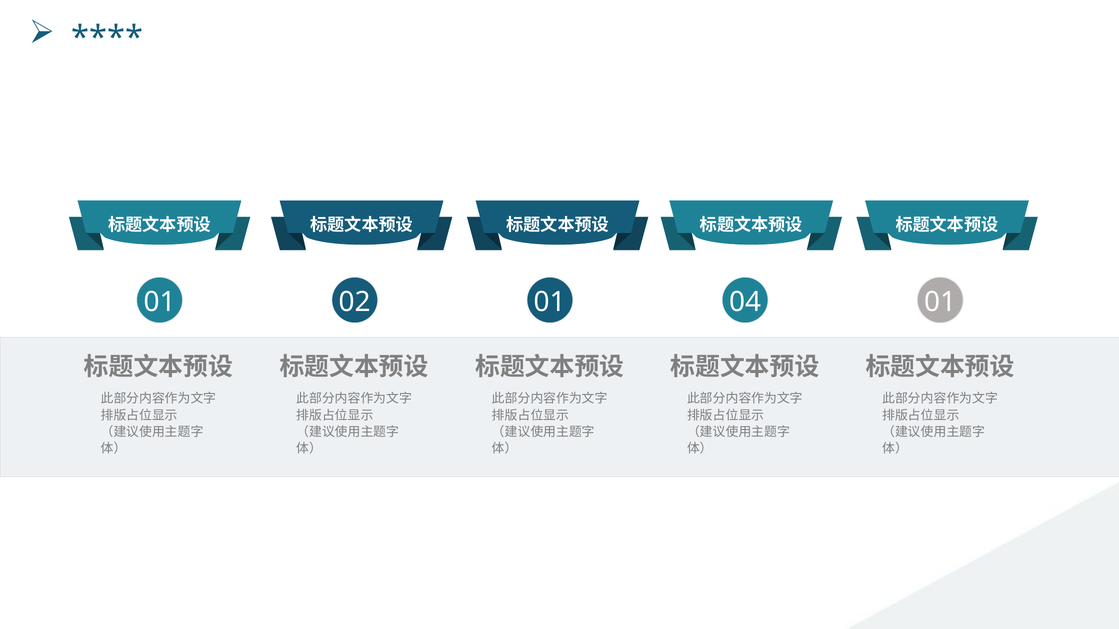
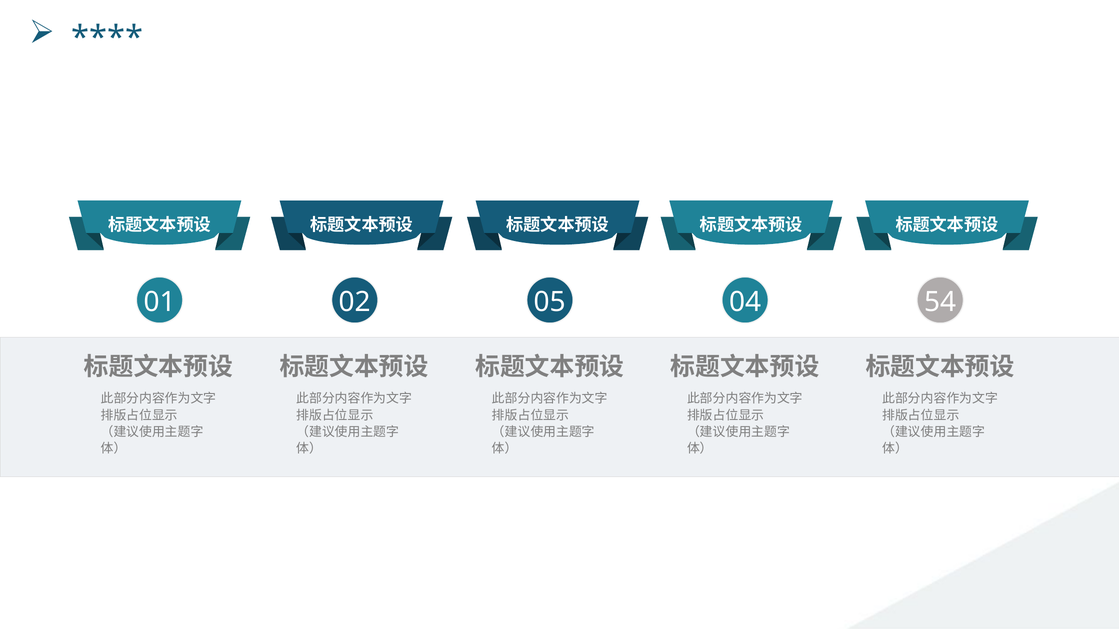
02 01: 01 -> 05 (550, 302)
04 01: 01 -> 54 (940, 302)
